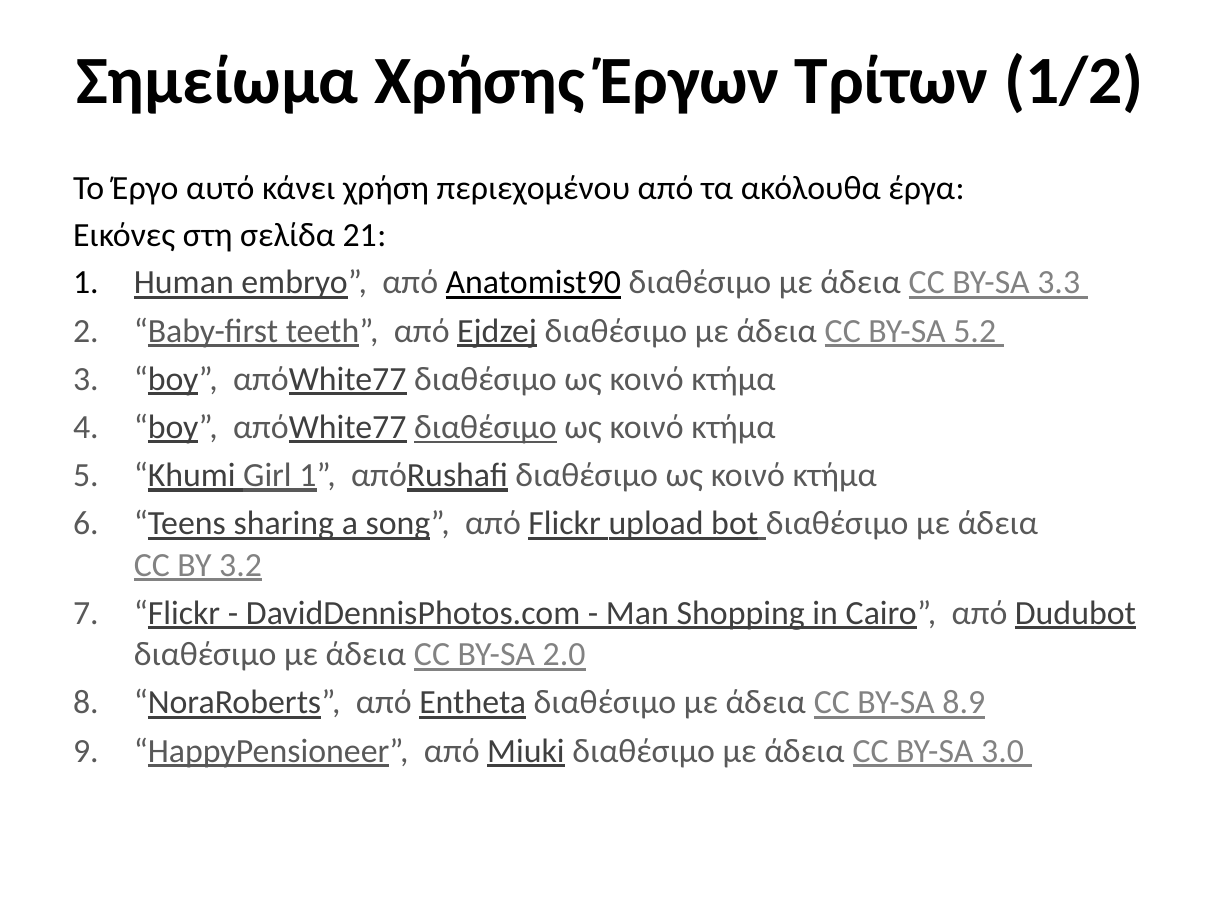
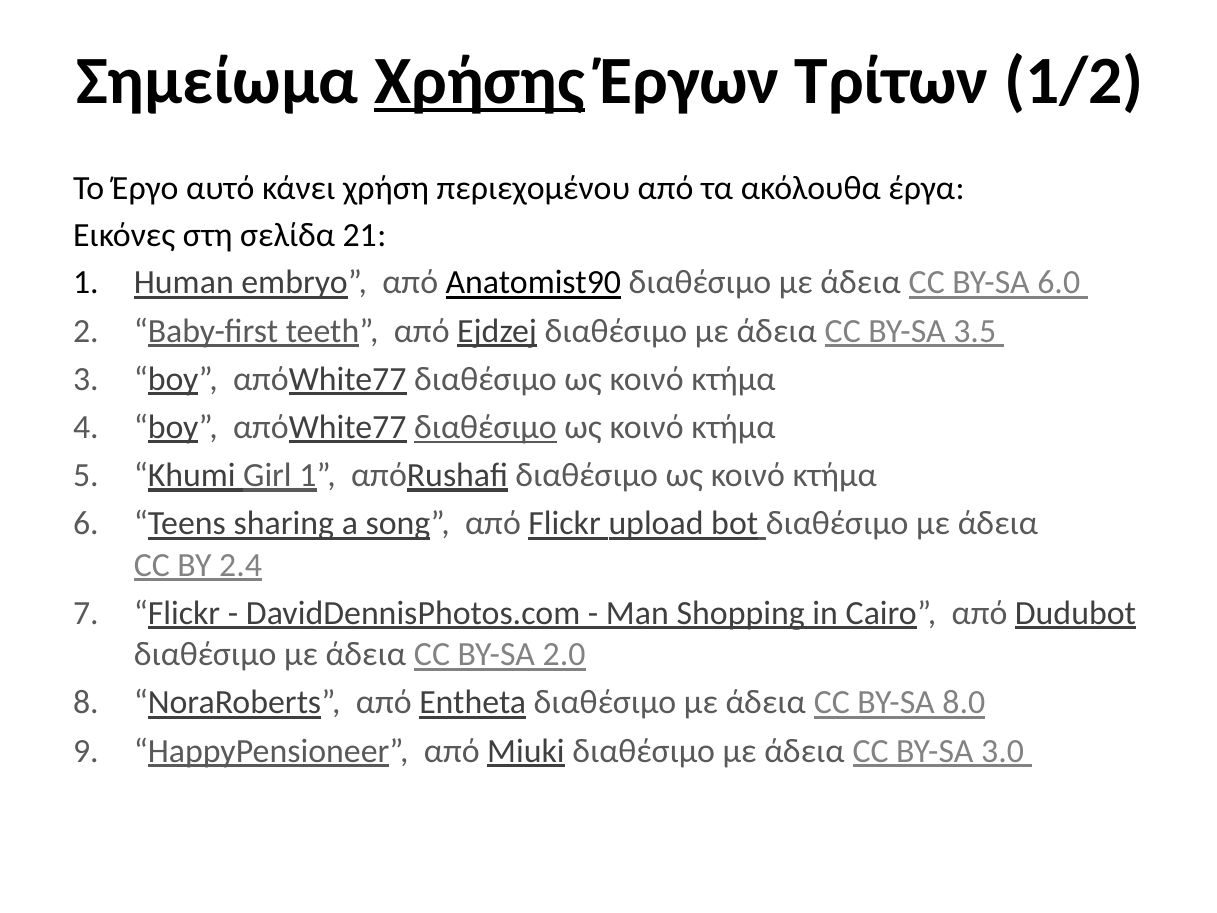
Χρήσης underline: none -> present (479, 81)
3.3: 3.3 -> 6.0 (1059, 283)
5.2: 5.2 -> 3.5 (975, 331)
3.2: 3.2 -> 2.4 (241, 565)
8.9: 8.9 -> 8.0 (964, 703)
